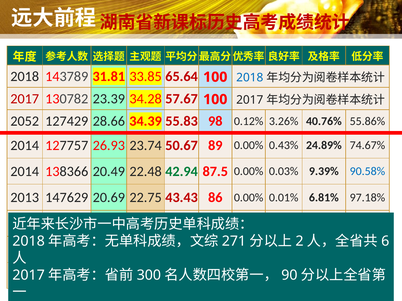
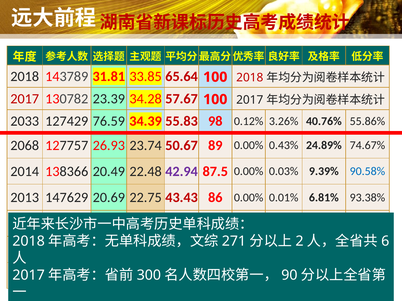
2018 colour: blue -> red (250, 78)
2052: 2052 -> 2033 (25, 121)
28.66: 28.66 -> 76.59 (109, 121)
2014: 2014 -> 2068 (25, 146)
42.94 colour: green -> purple (182, 172)
97.18%: 97.18% -> 93.38% (367, 198)
